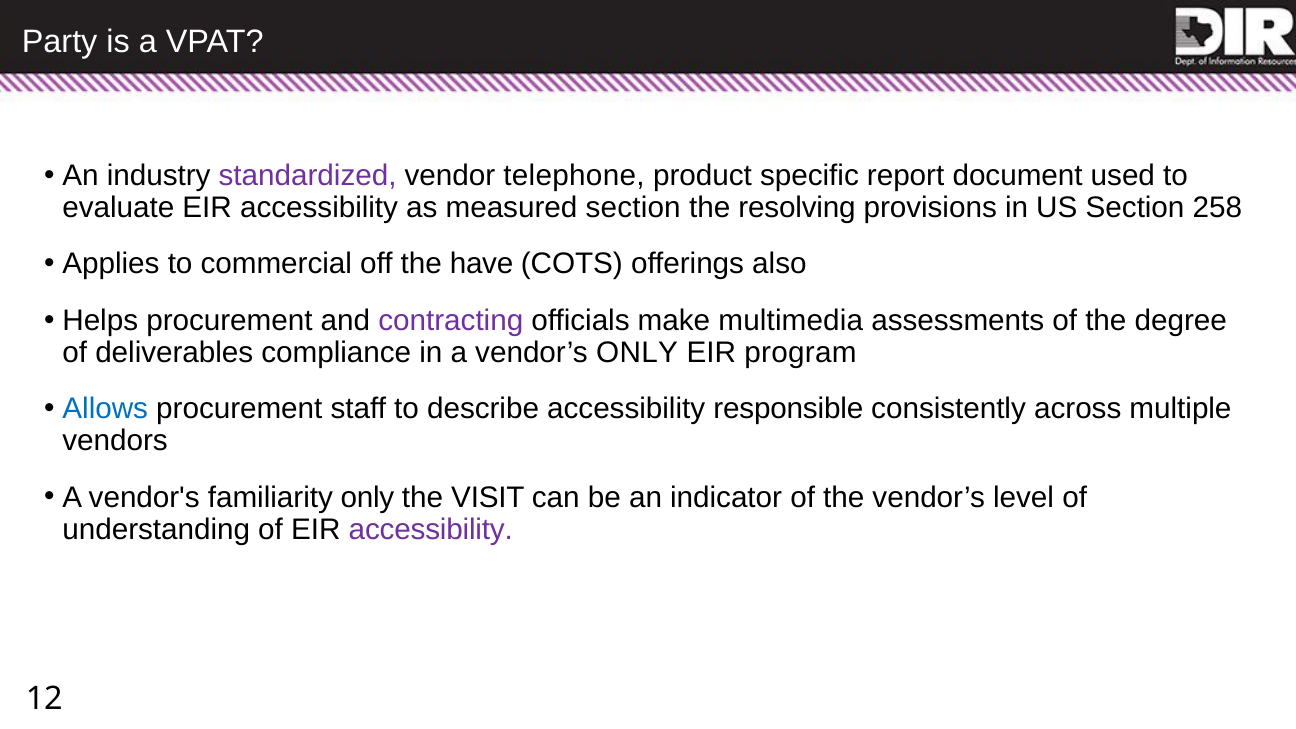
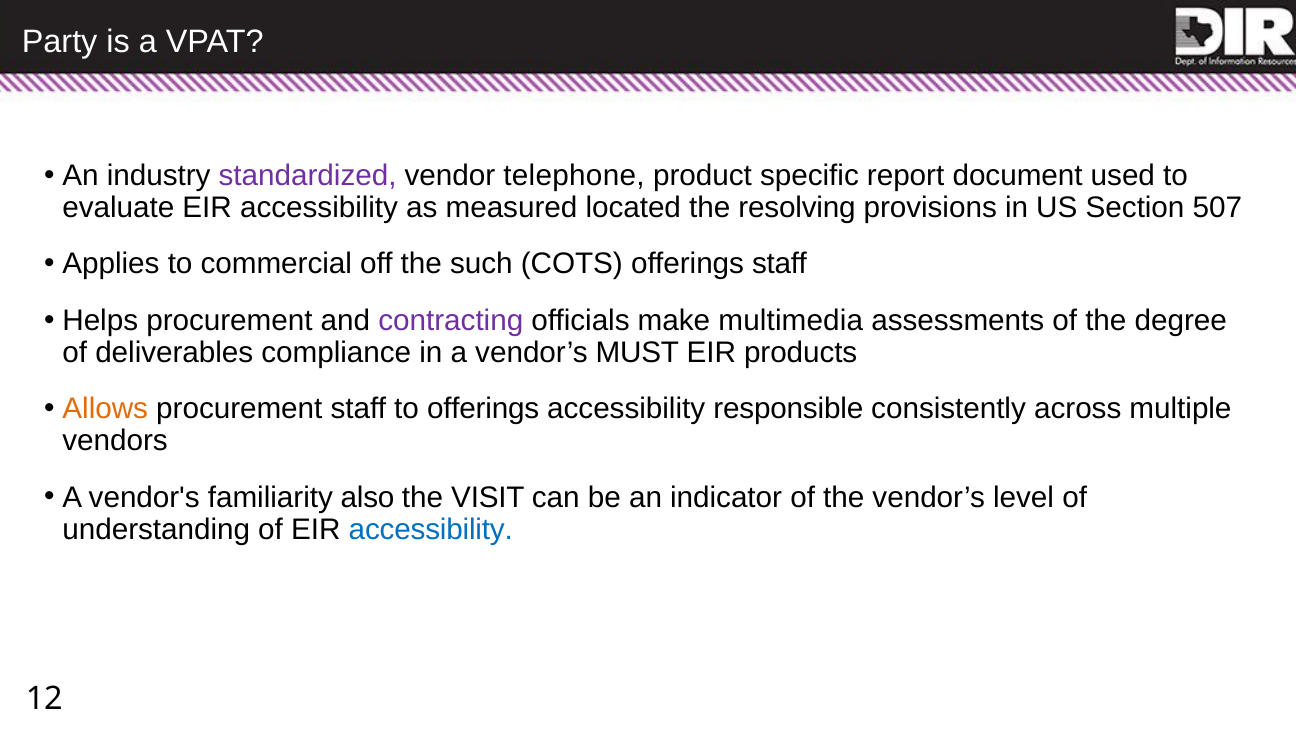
measured section: section -> located (633, 208)
258: 258 -> 507 (1217, 208)
have: have -> such (481, 264)
offerings also: also -> staff (780, 264)
vendor’s ONLY: ONLY -> MUST (637, 352)
program: program -> products (801, 352)
Allows colour: blue -> orange (105, 409)
to describe: describe -> offerings (483, 409)
familiarity only: only -> also (368, 497)
accessibility colour: purple -> blue (431, 529)
